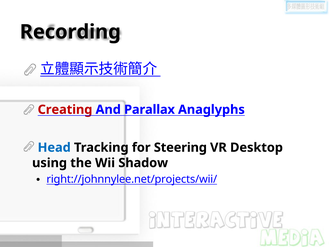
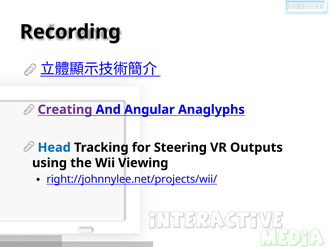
Creating colour: red -> purple (65, 110)
Parallax: Parallax -> Angular (149, 110)
Desktop: Desktop -> Outputs (256, 147)
Shadow: Shadow -> Viewing (143, 163)
